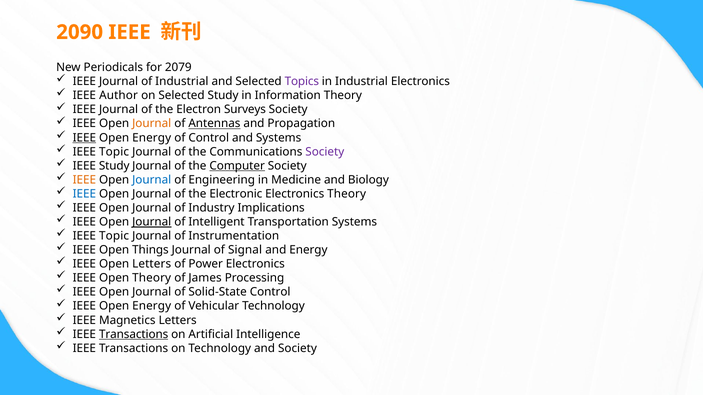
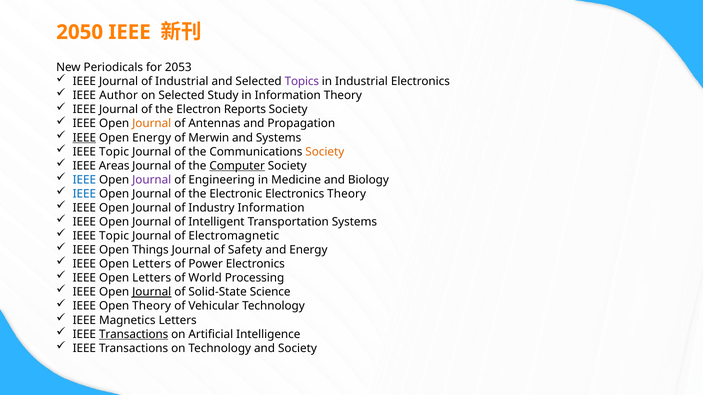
2090: 2090 -> 2050 (80, 32)
2079: 2079 -> 2053 (178, 68)
Surveys: Surveys -> Reports (245, 110)
Antennas underline: present -> none (214, 124)
of Control: Control -> Merwin (209, 138)
Society colour: purple -> orange (325, 152)
IEEE Study: Study -> Areas (114, 166)
IEEE colour: orange -> blue (84, 180)
Journal colour: blue -> purple (152, 180)
Industry Implications: Implications -> Information (271, 208)
Journal underline: present -> none (152, 222)
Instrumentation: Instrumentation -> Electromagnetic (234, 236)
Signal: Signal -> Safety (245, 250)
Theory: Theory -> Letters (152, 278)
James: James -> World (205, 278)
Journal underline: none -> present (152, 292)
Solid-State Control: Control -> Science (270, 292)
Energy: Energy -> Theory (152, 306)
